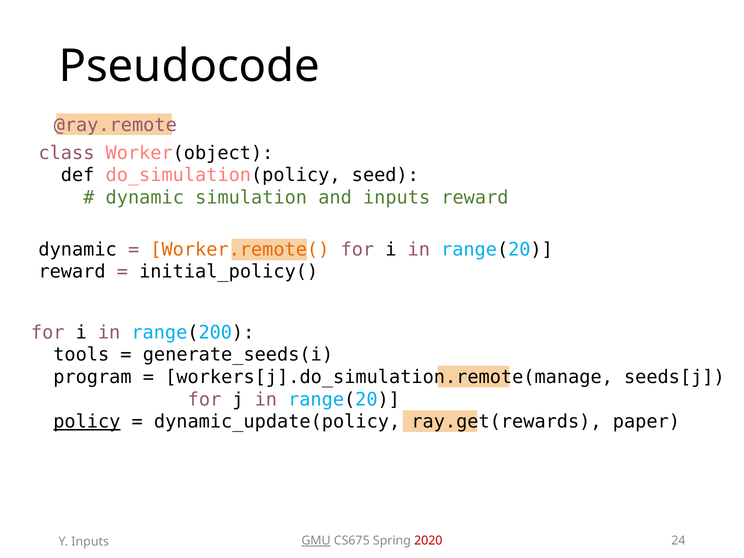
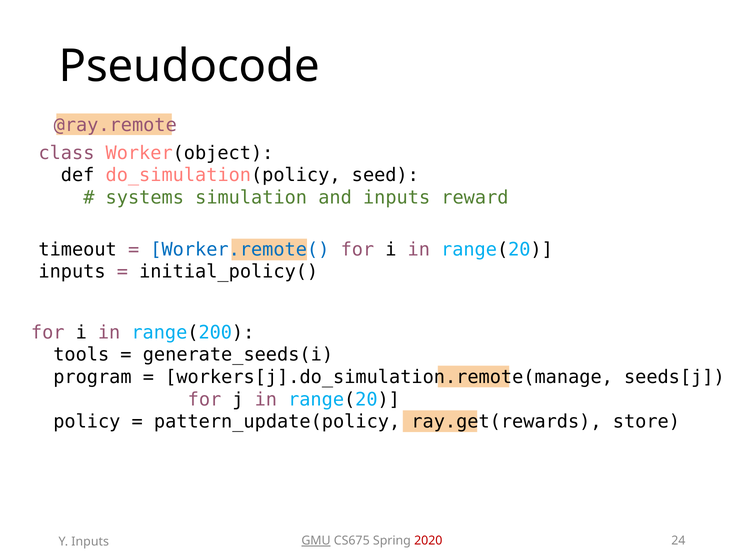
dynamic: dynamic -> systems (145, 198)
dynamic: dynamic -> timeout (78, 249)
Worker.remote( colour: orange -> blue (240, 249)
reward: reward -> inputs (72, 272)
policy underline: present -> none (87, 422)
dynamic_update(policy: dynamic_update(policy -> pattern_update(policy (277, 422)
paper: paper -> store (646, 422)
